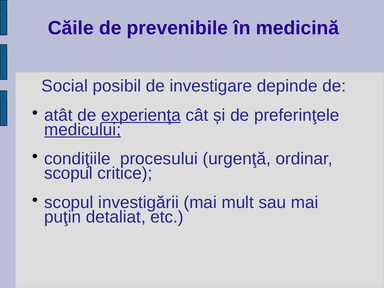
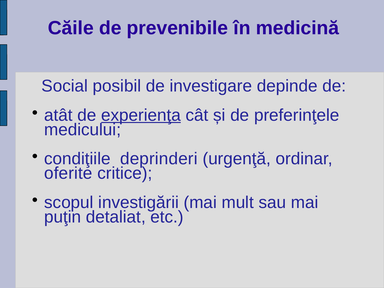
medicului underline: present -> none (83, 130)
procesului: procesului -> deprinderi (159, 159)
scopul: scopul -> oferite (68, 173)
